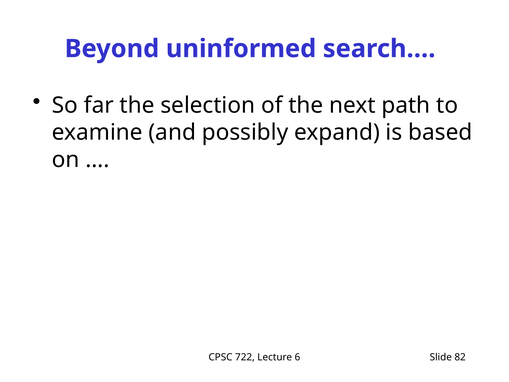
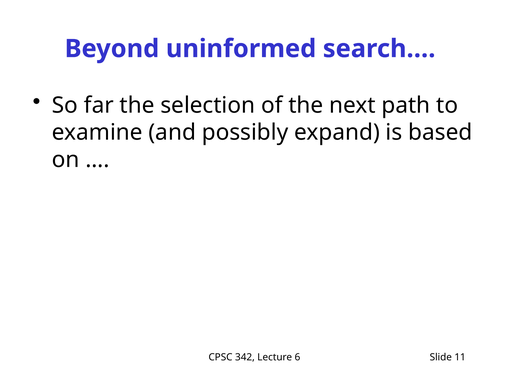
722: 722 -> 342 (245, 357)
82: 82 -> 11 (460, 357)
